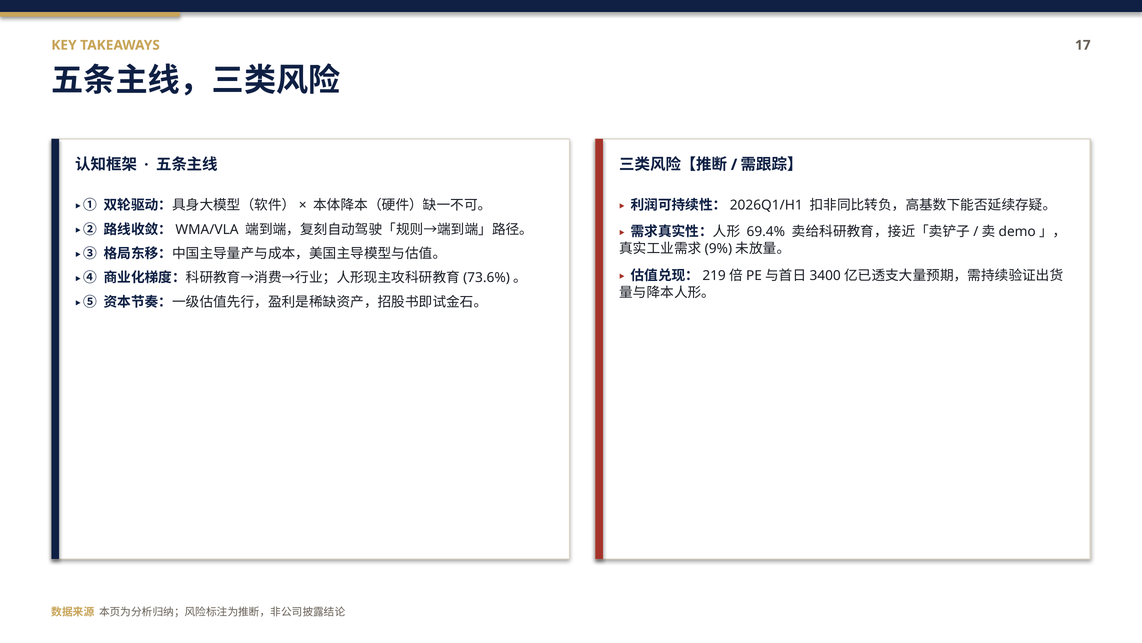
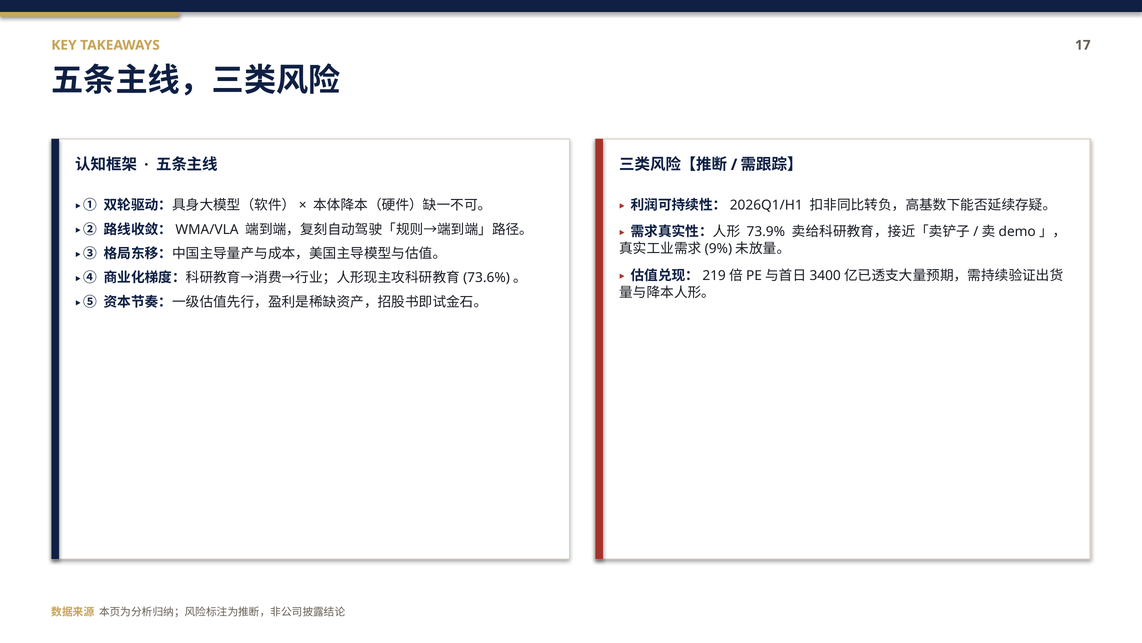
69.4%: 69.4% -> 73.9% (766, 232)
